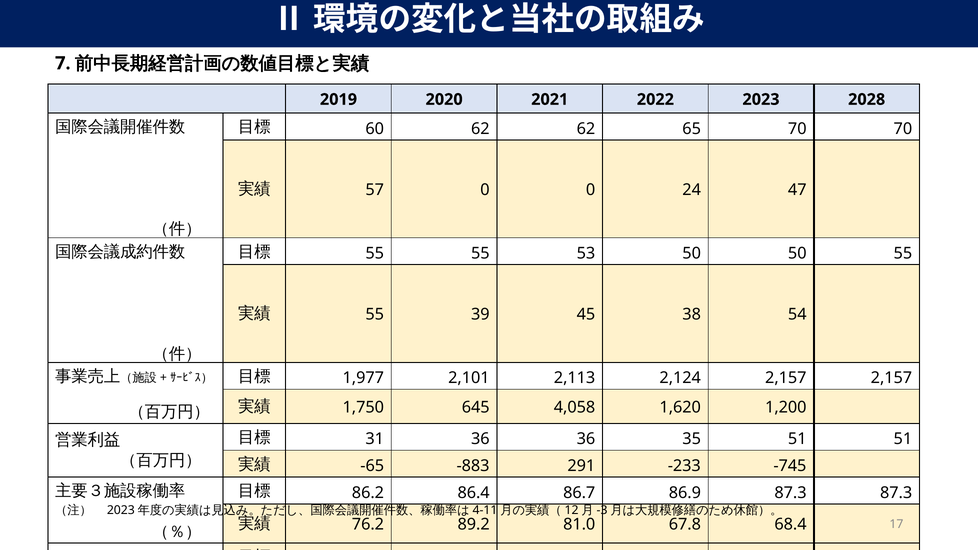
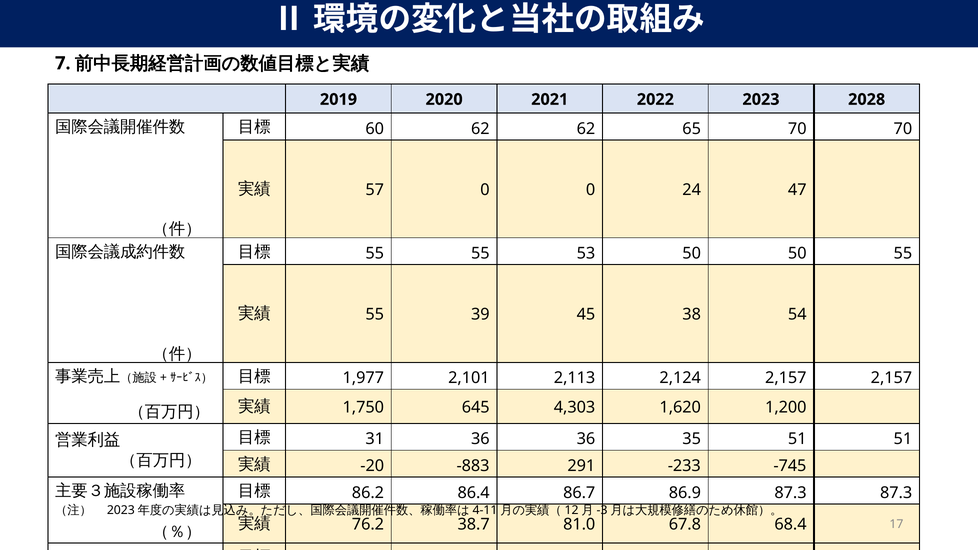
4,058: 4,058 -> 4,303 (575, 407)
-65: -65 -> -20 (372, 466)
89.2: 89.2 -> 38.7 (474, 525)
